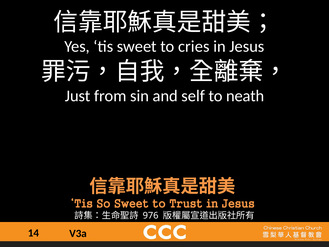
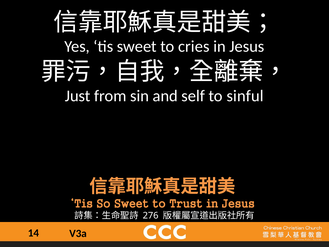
neath: neath -> sinful (245, 96)
976: 976 -> 276 (151, 215)
